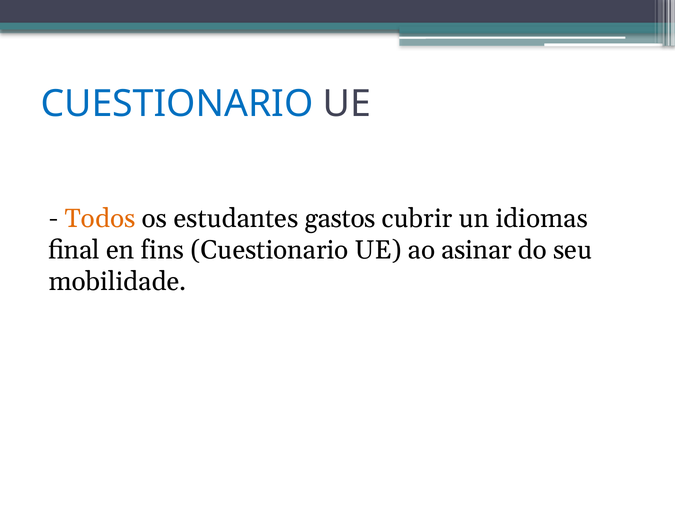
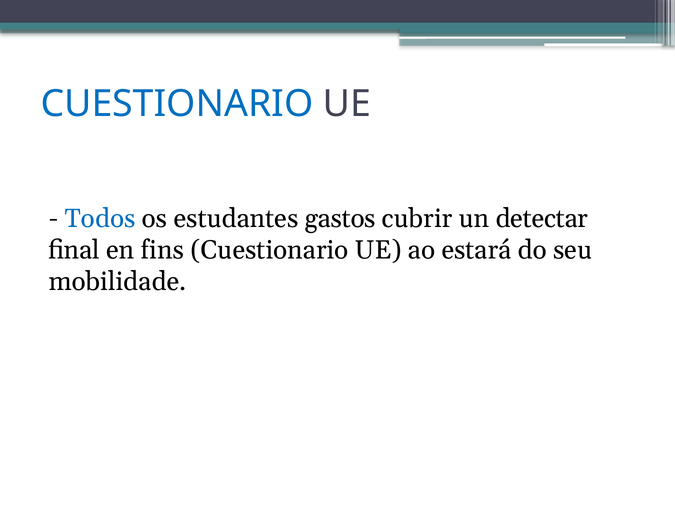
Todos colour: orange -> blue (100, 219)
idiomas: idiomas -> detectar (542, 219)
asinar: asinar -> estará (477, 250)
